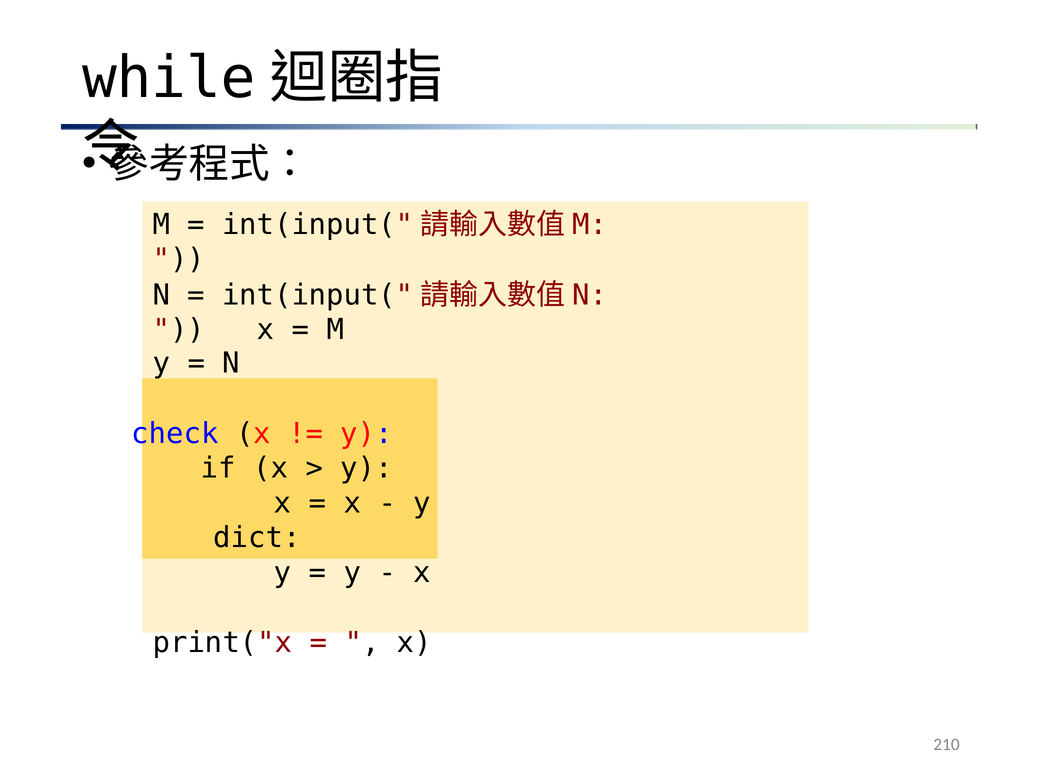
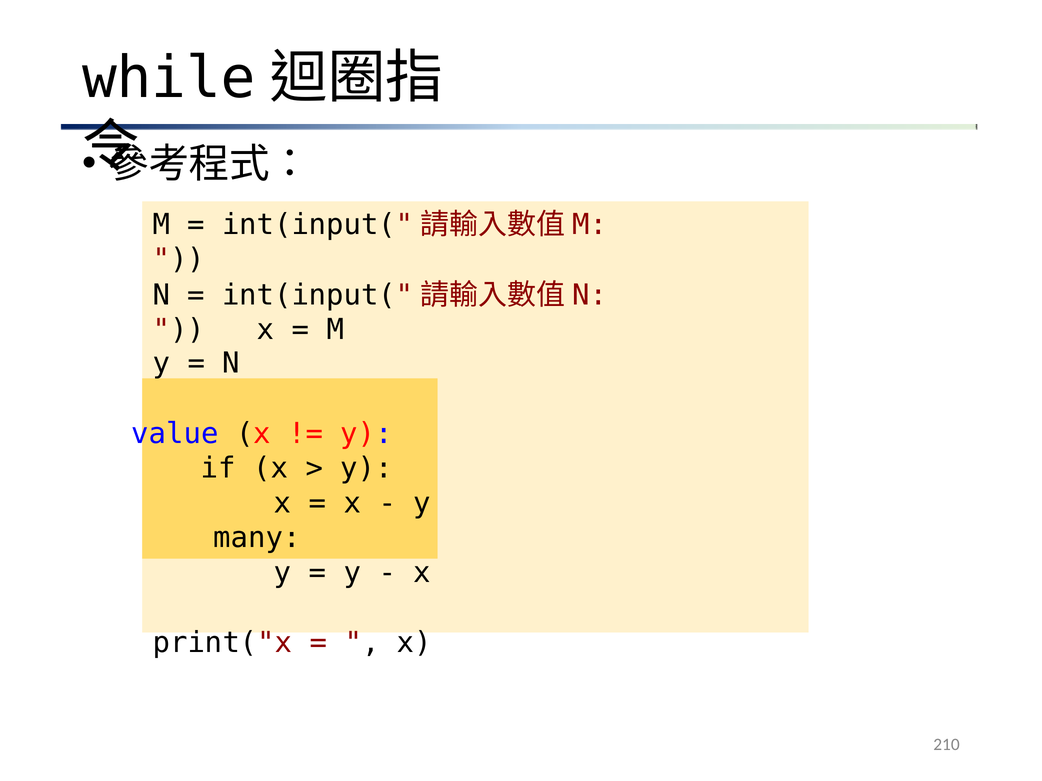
check: check -> value (175, 434)
dict: dict -> many (257, 538)
